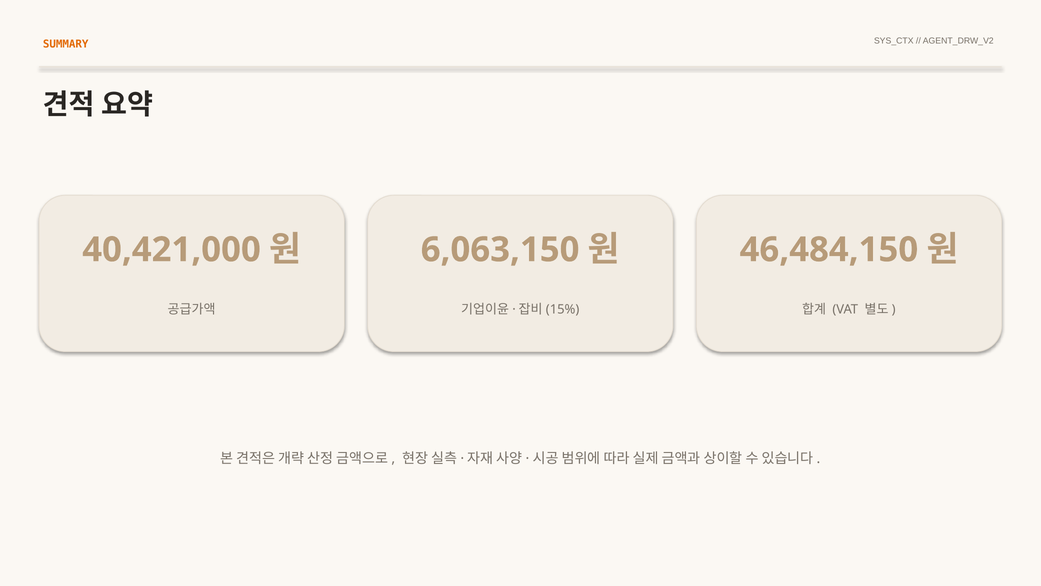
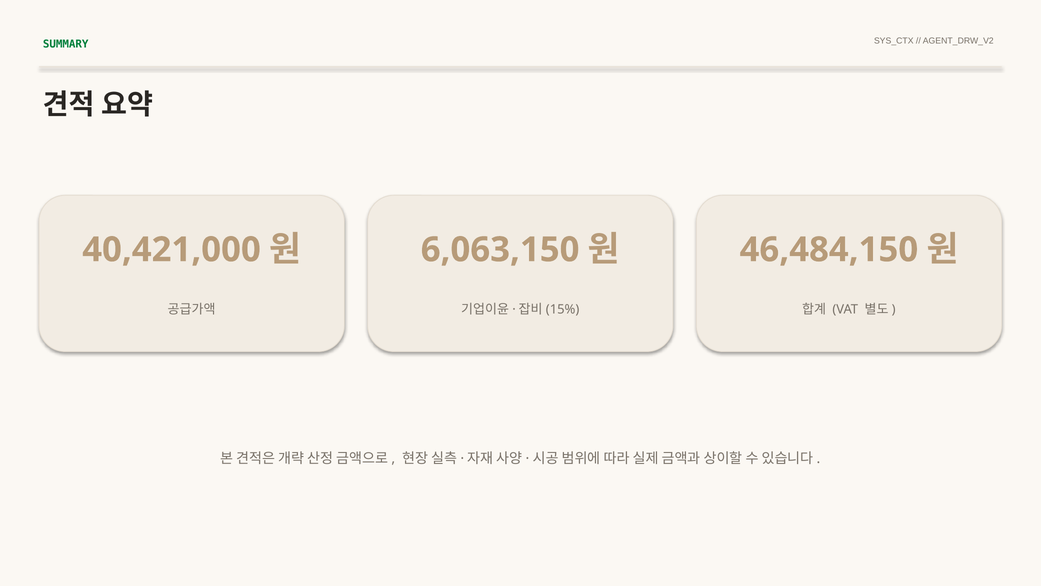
SUMMARY colour: orange -> green (66, 44)
